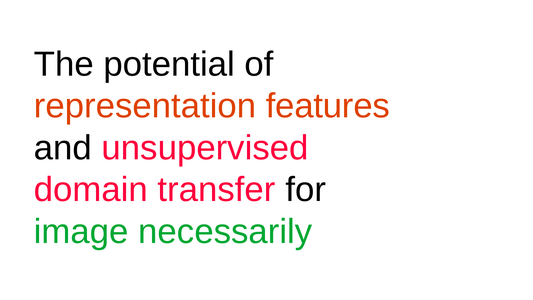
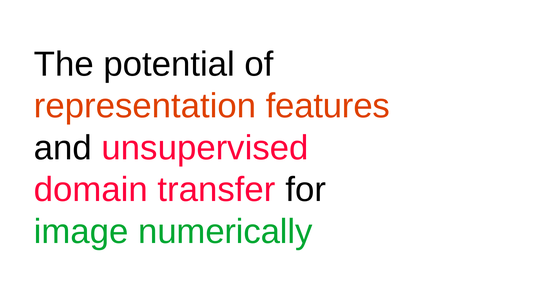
necessarily: necessarily -> numerically (225, 231)
